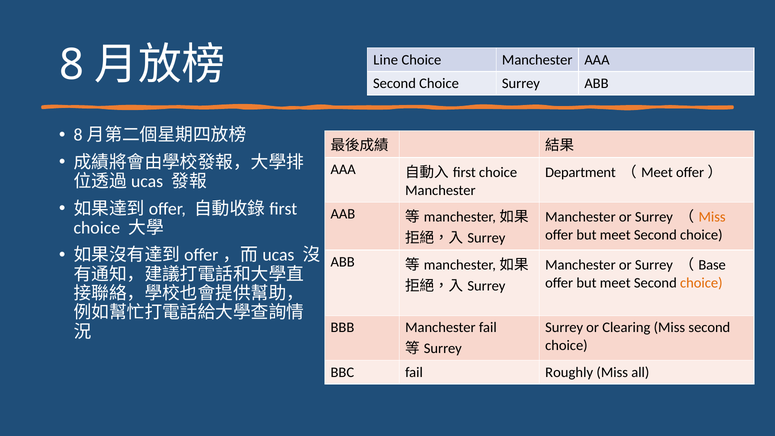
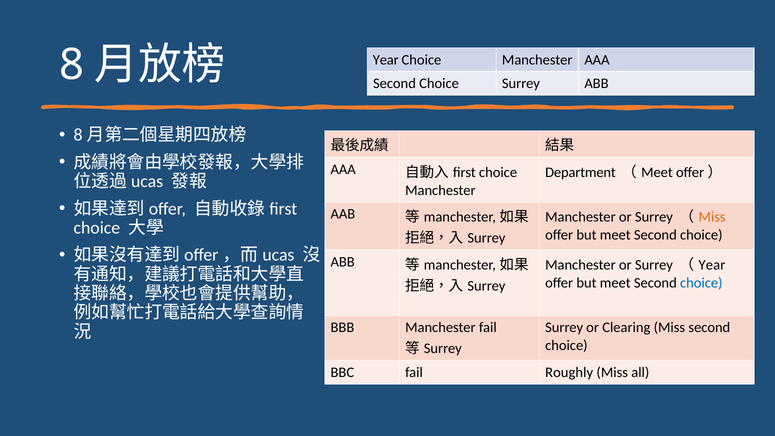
Line: Line -> Year (386, 60)
Base: Base -> Year (712, 265)
choice colour: orange -> blue (701, 283)
